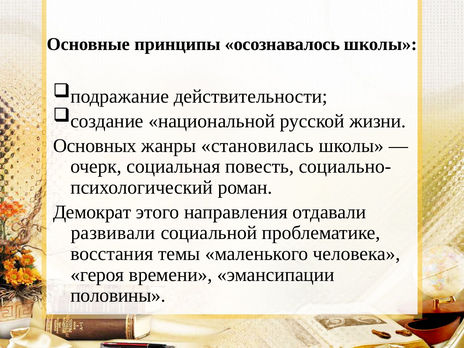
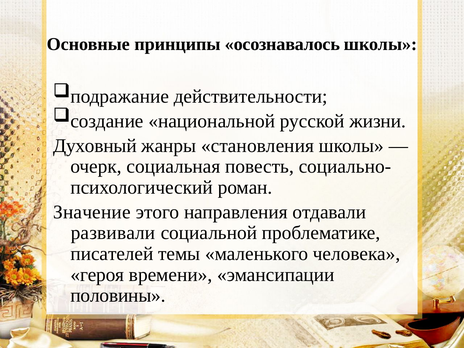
Основных: Основных -> Духовный (95, 146)
становилась: становилась -> становления (258, 146)
Демократ: Демократ -> Значение (92, 212)
восстания: восстания -> писателей (112, 254)
